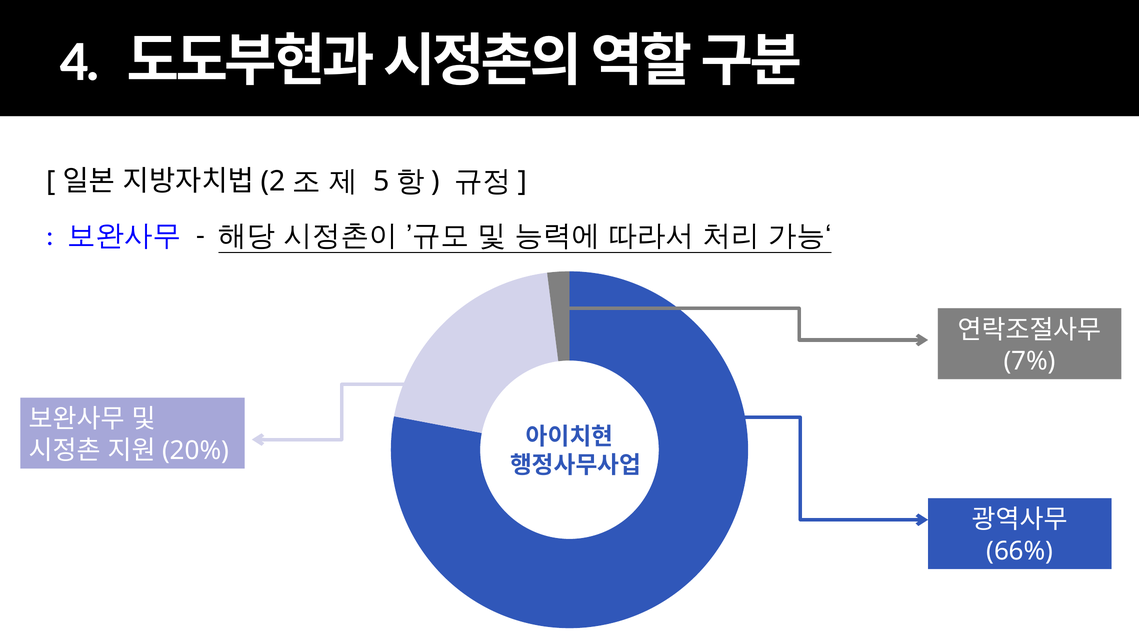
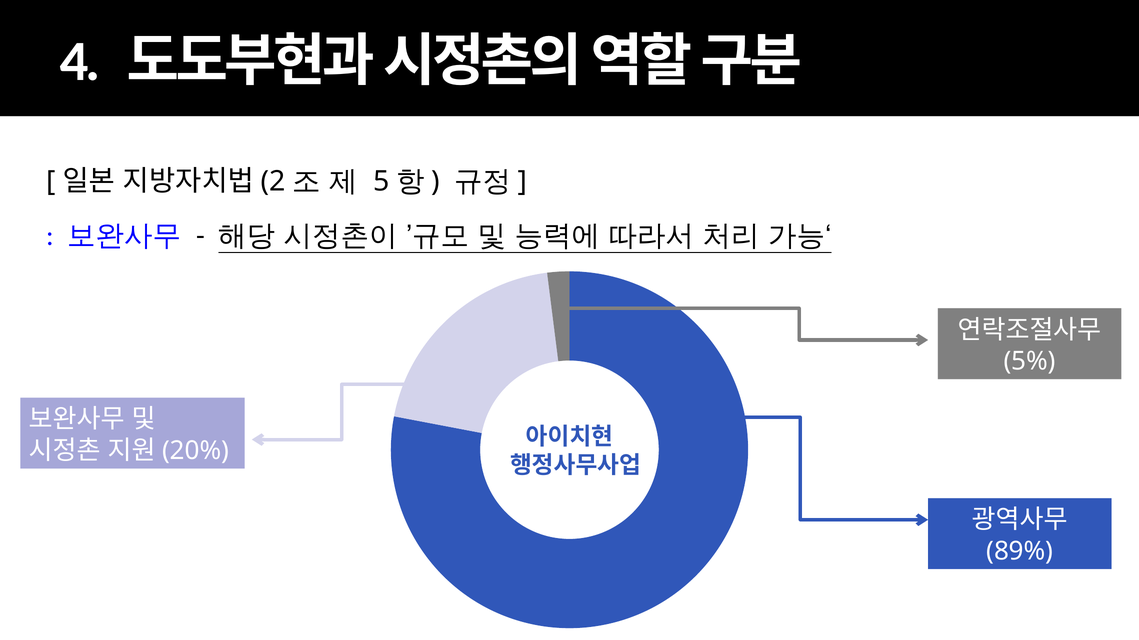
7%: 7% -> 5% (1030, 362)
66%: 66% -> 89% (1020, 552)
